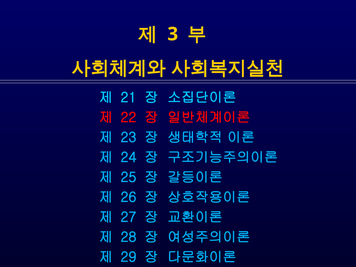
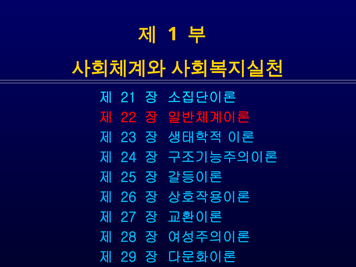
3: 3 -> 1 (173, 34)
